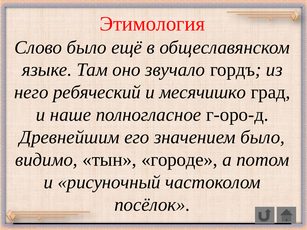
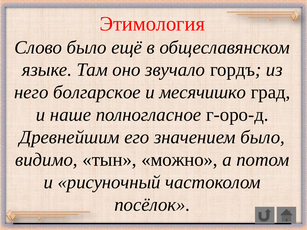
ребяческий: ребяческий -> болгарское (97, 92)
городе: городе -> можно (179, 160)
